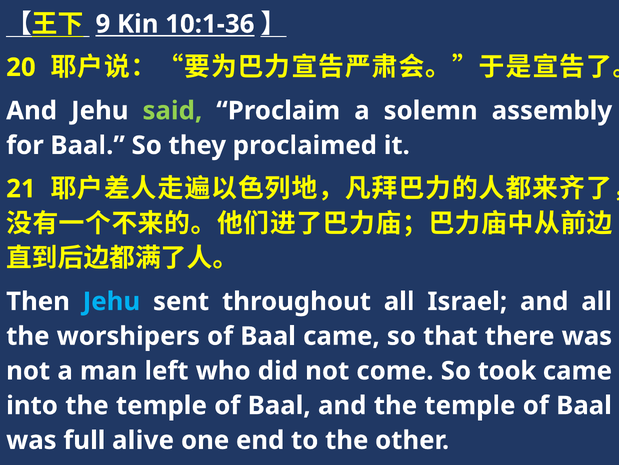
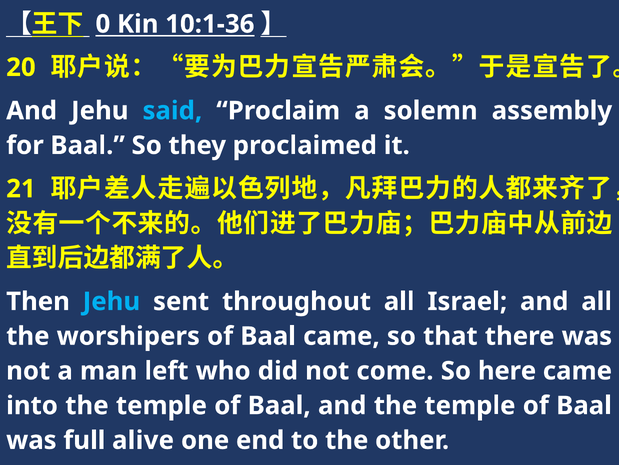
9: 9 -> 0 (103, 24)
said colour: light green -> light blue (172, 111)
took: took -> here (507, 370)
